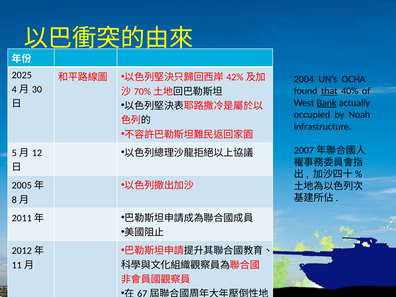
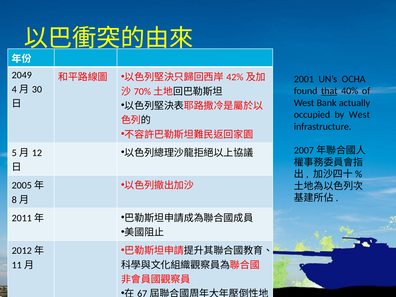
2025: 2025 -> 2049 (22, 75)
2004: 2004 -> 2001 (304, 79)
Bank underline: present -> none (327, 103)
by Noah: Noah -> West (359, 115)
